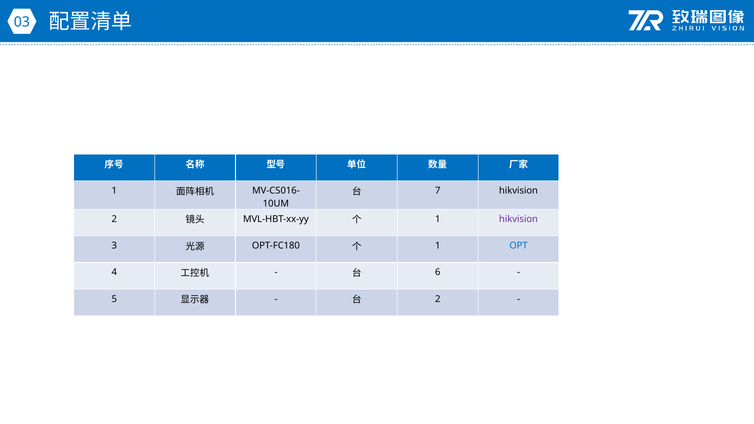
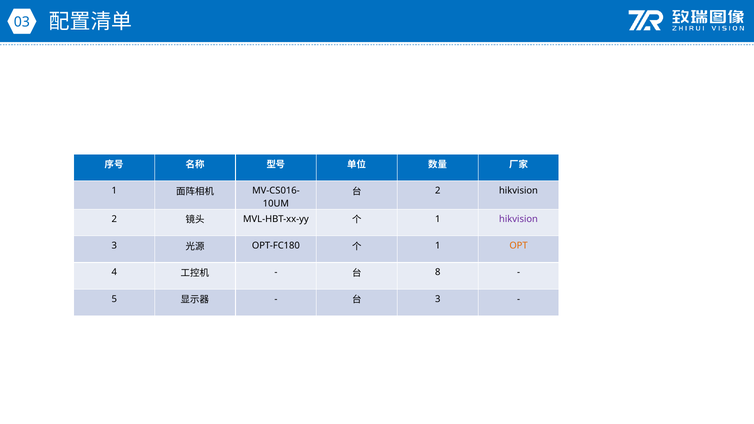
7: 7 -> 2 (438, 191)
OPT colour: blue -> orange (519, 246)
6: 6 -> 8 (438, 272)
2: 2 -> 3 (438, 299)
